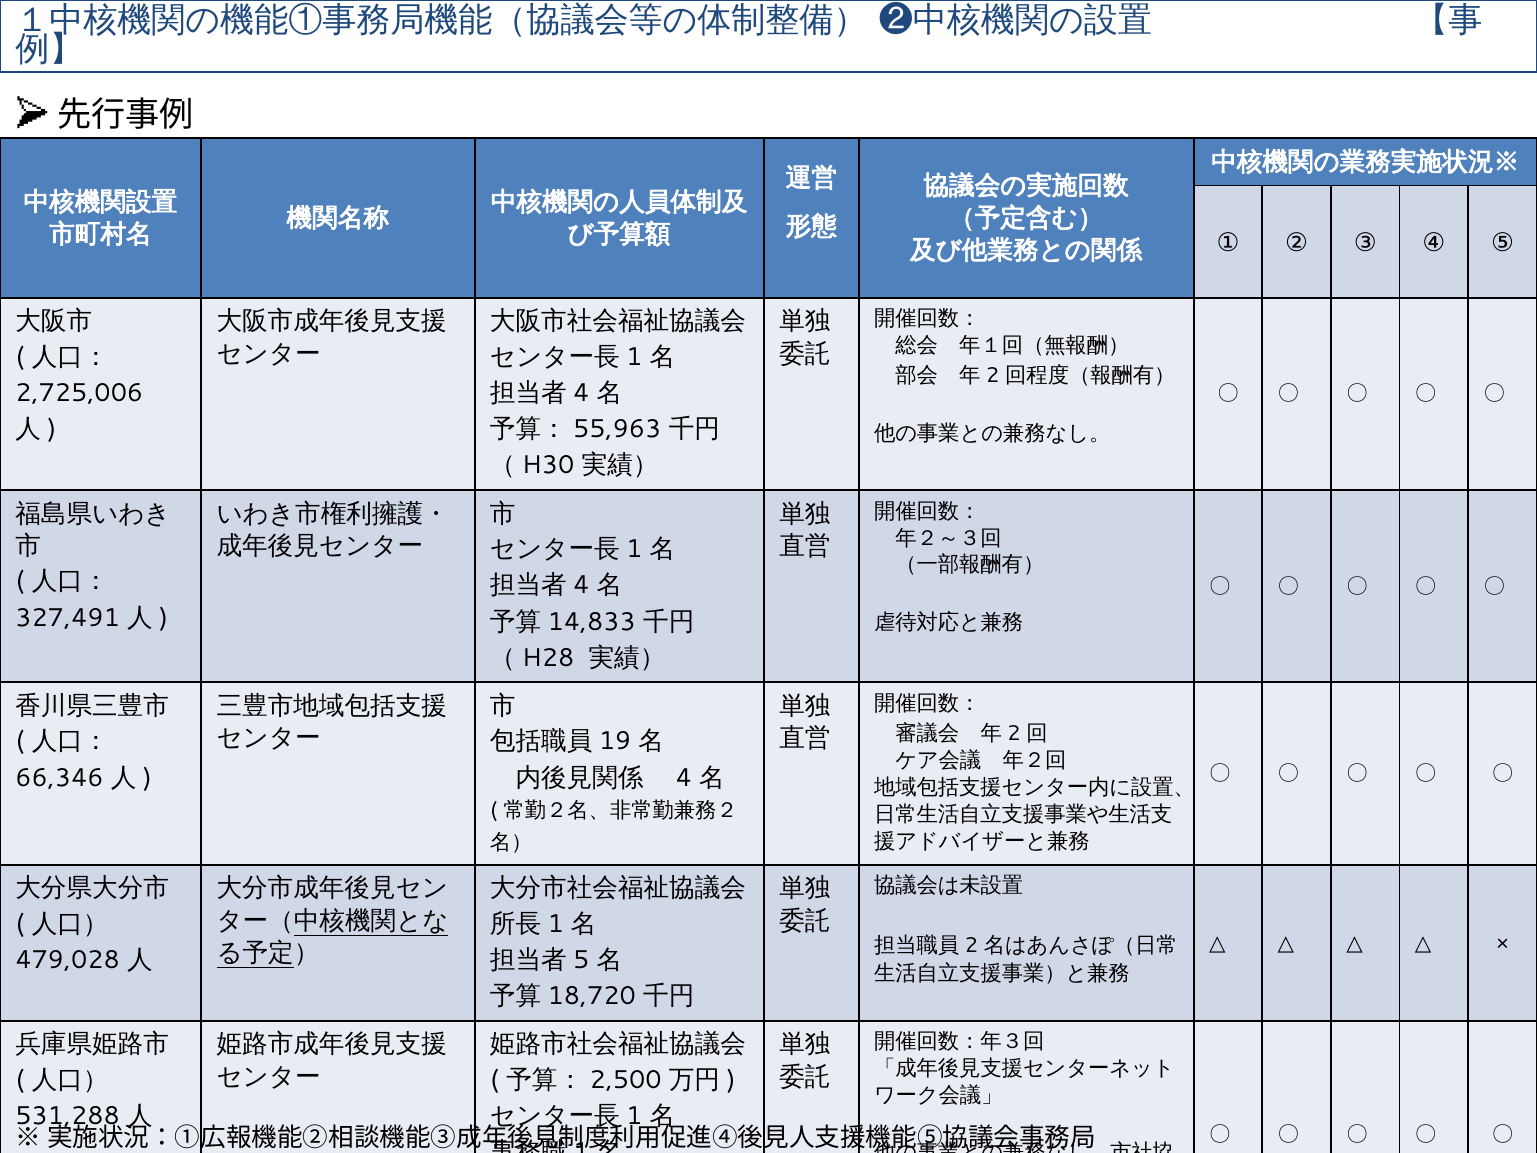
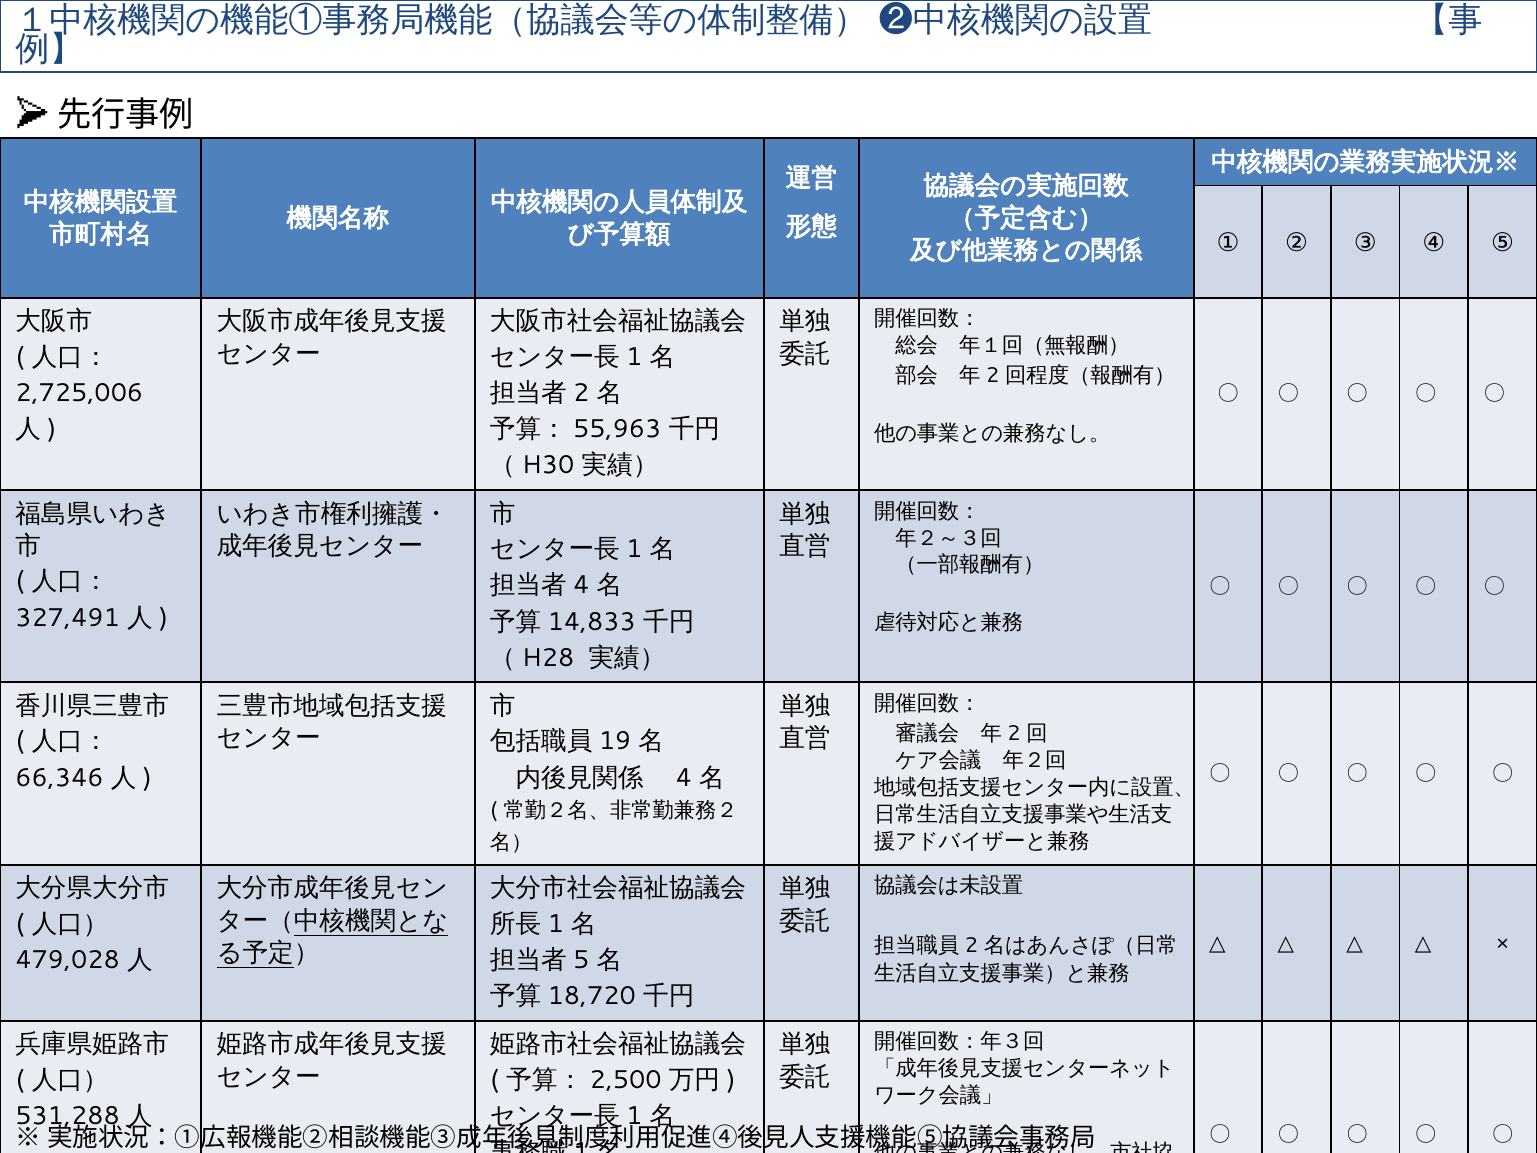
4: 4 -> 2 (581, 393)
